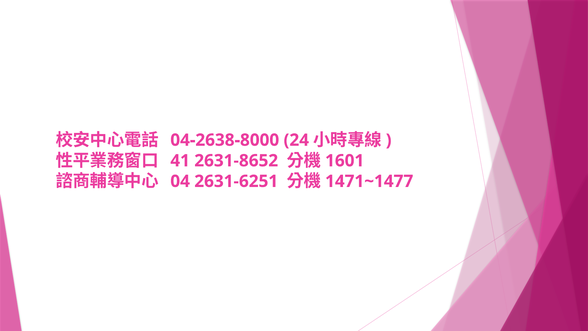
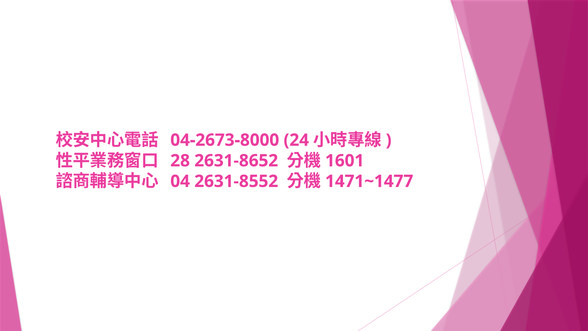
04-2638-8000: 04-2638-8000 -> 04-2673-8000 (225, 140)
41: 41 -> 28 (180, 161)
2631-6251: 2631-6251 -> 2631-8552 (236, 181)
